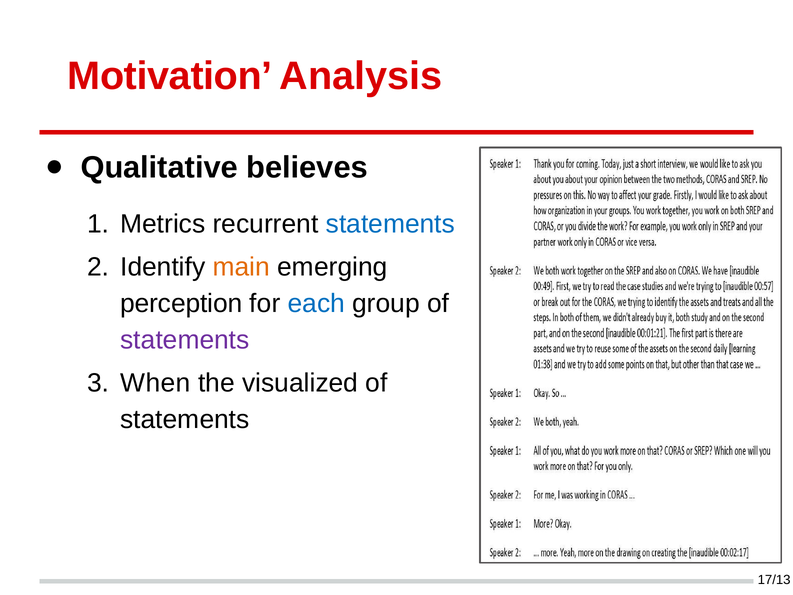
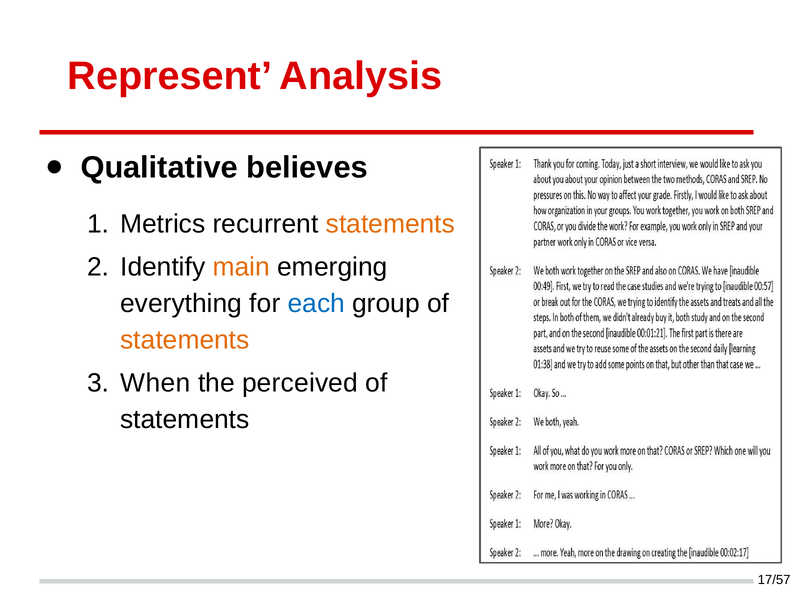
Motivation: Motivation -> Represent (170, 76)
statements colour: blue -> orange (390, 224)
perception: perception -> everything (181, 303)
statements colour: purple -> orange (185, 340)
visualized: visualized -> perceived (300, 383)
17/13: 17/13 -> 17/57 (774, 580)
